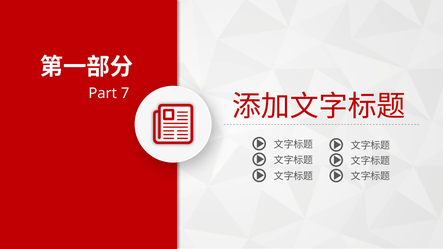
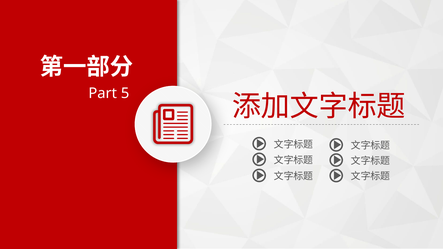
7: 7 -> 5 (125, 93)
